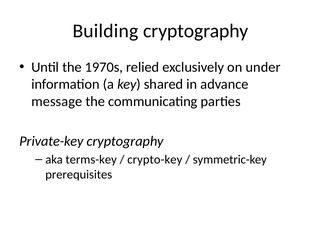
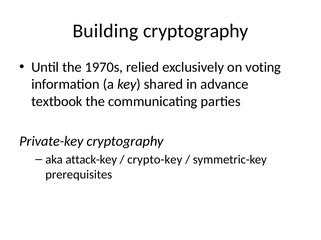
under: under -> voting (263, 67)
message: message -> textbook (57, 102)
terms-key: terms-key -> attack-key (91, 160)
